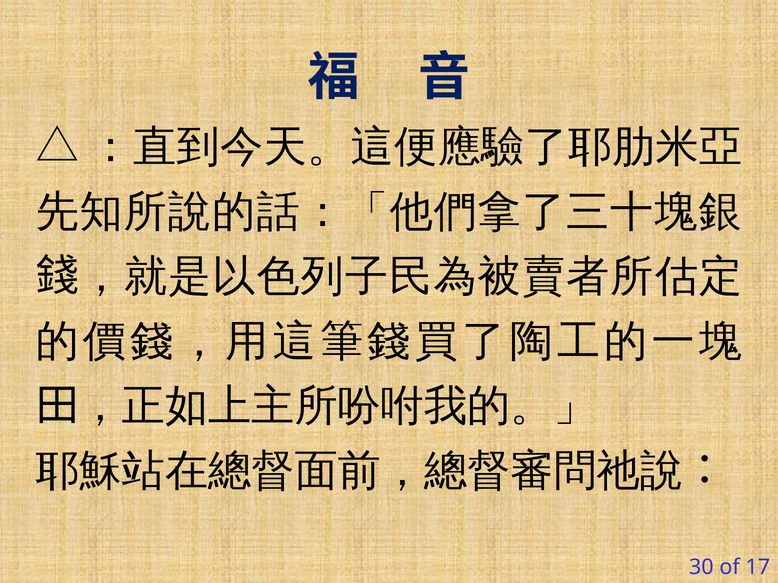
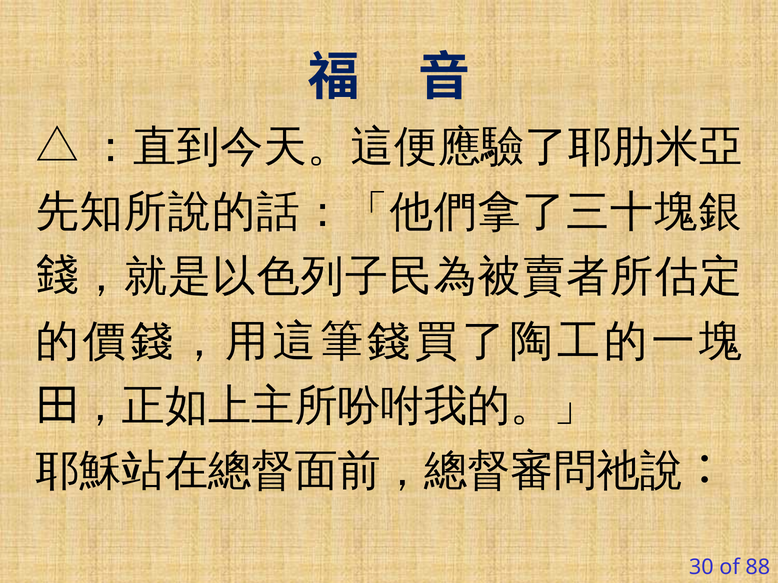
17: 17 -> 88 (758, 568)
